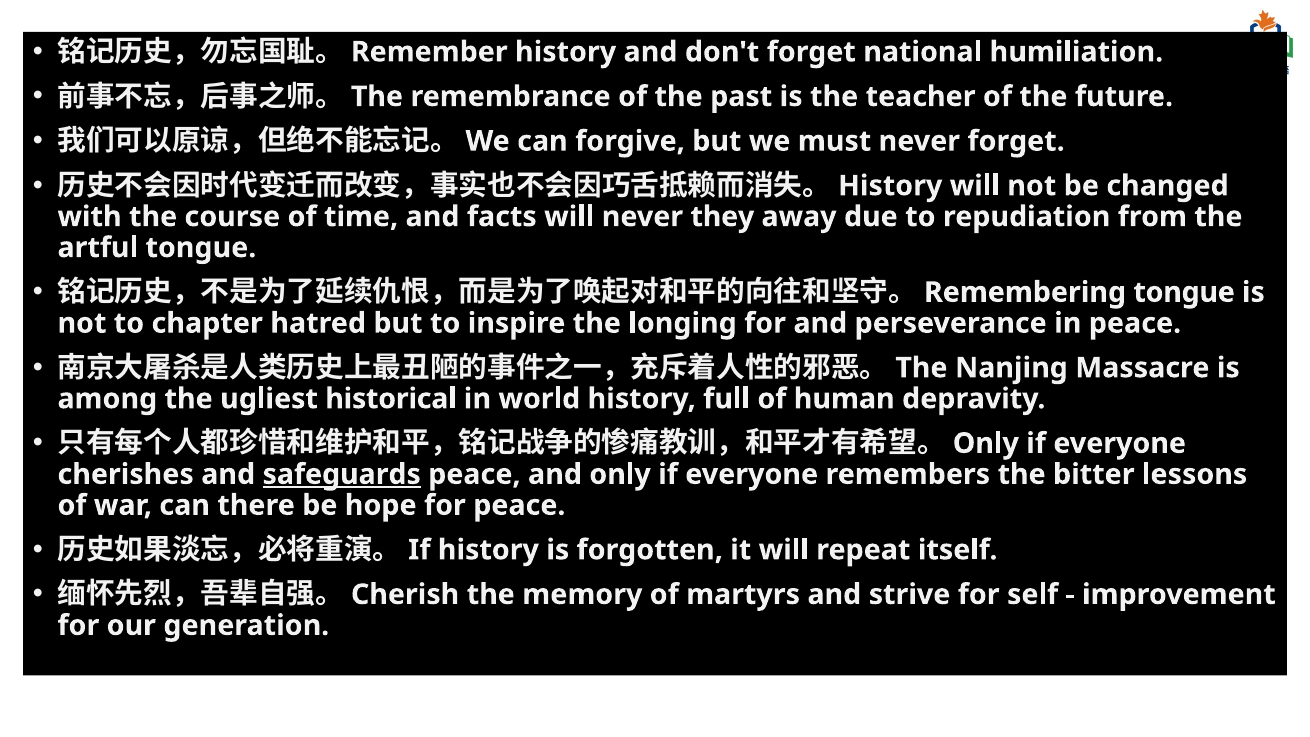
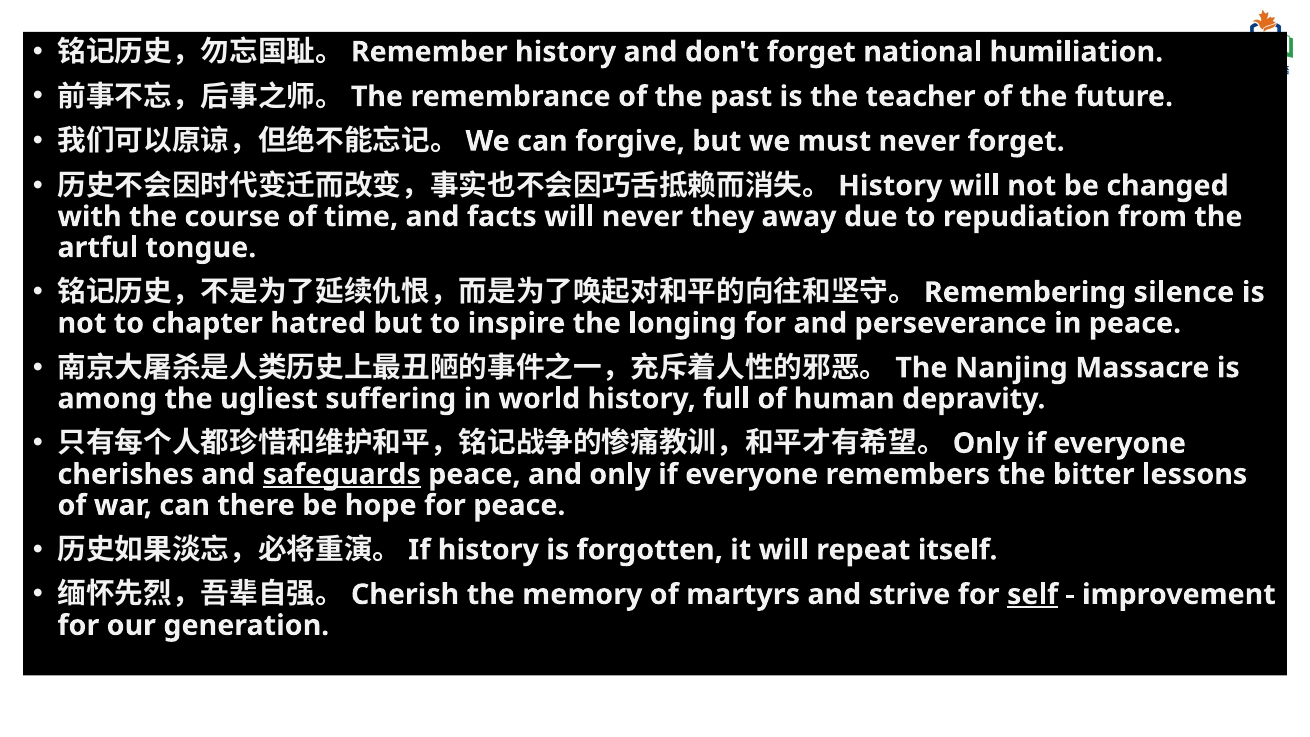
tongue: tongue -> silence (1184, 292)
historical: historical -> suffering (391, 399)
self underline: none -> present (1033, 594)
